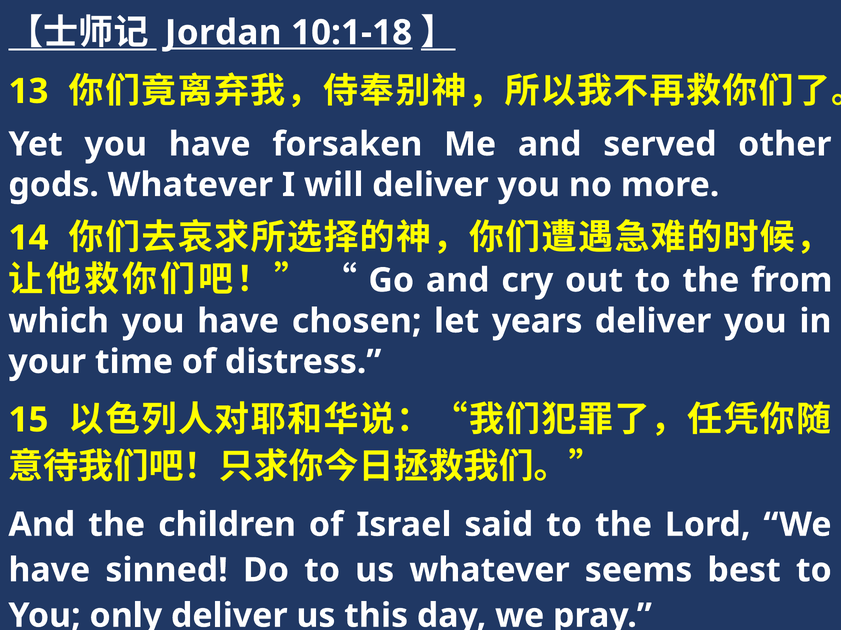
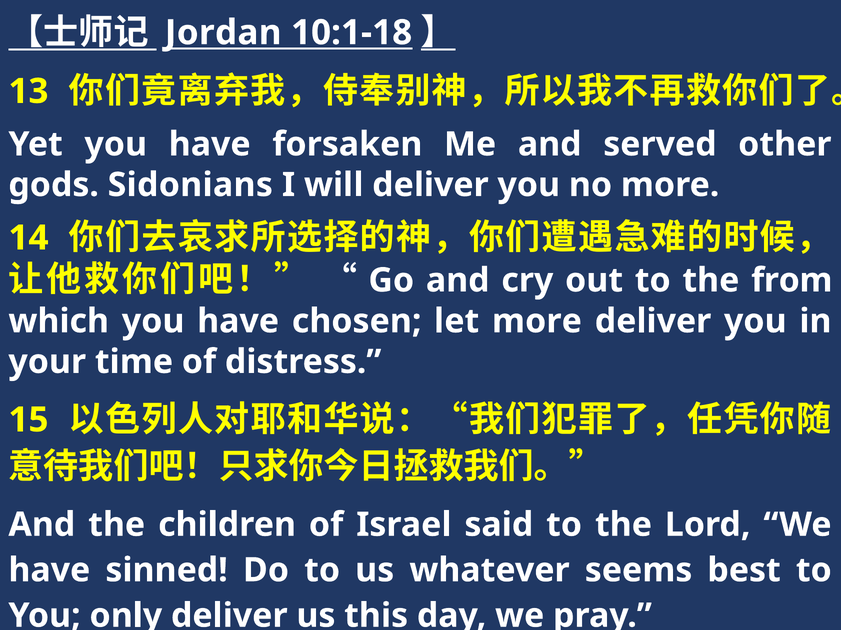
gods Whatever: Whatever -> Sidonians (190, 185)
let years: years -> more (537, 322)
